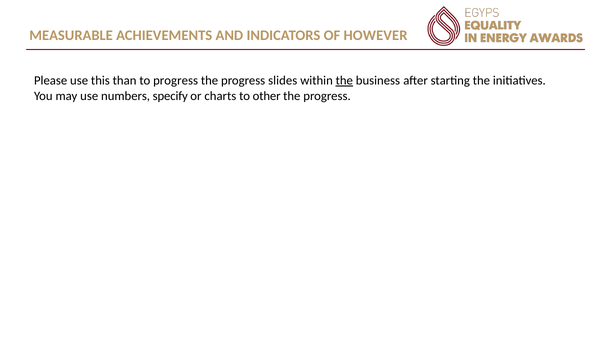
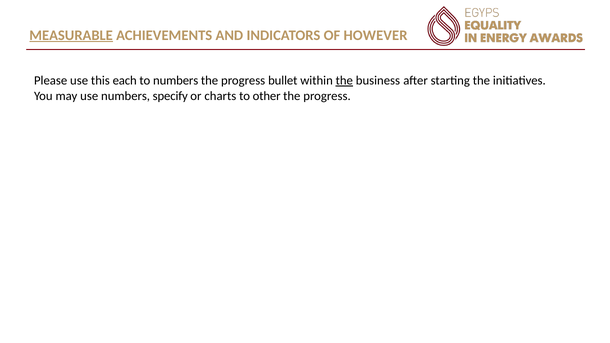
MEASURABLE underline: none -> present (71, 35)
than: than -> each (125, 81)
to progress: progress -> numbers (176, 81)
slides: slides -> bullet (283, 81)
